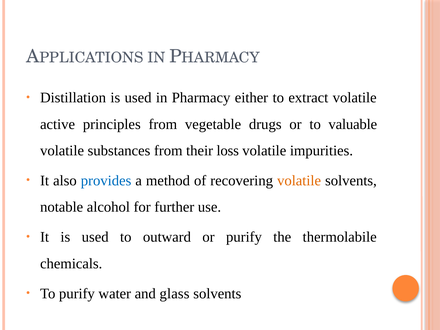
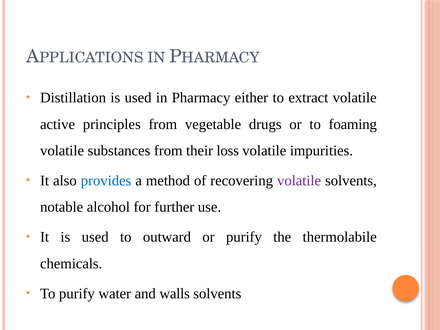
valuable: valuable -> foaming (353, 124)
volatile colour: orange -> purple (299, 181)
glass: glass -> walls (175, 294)
